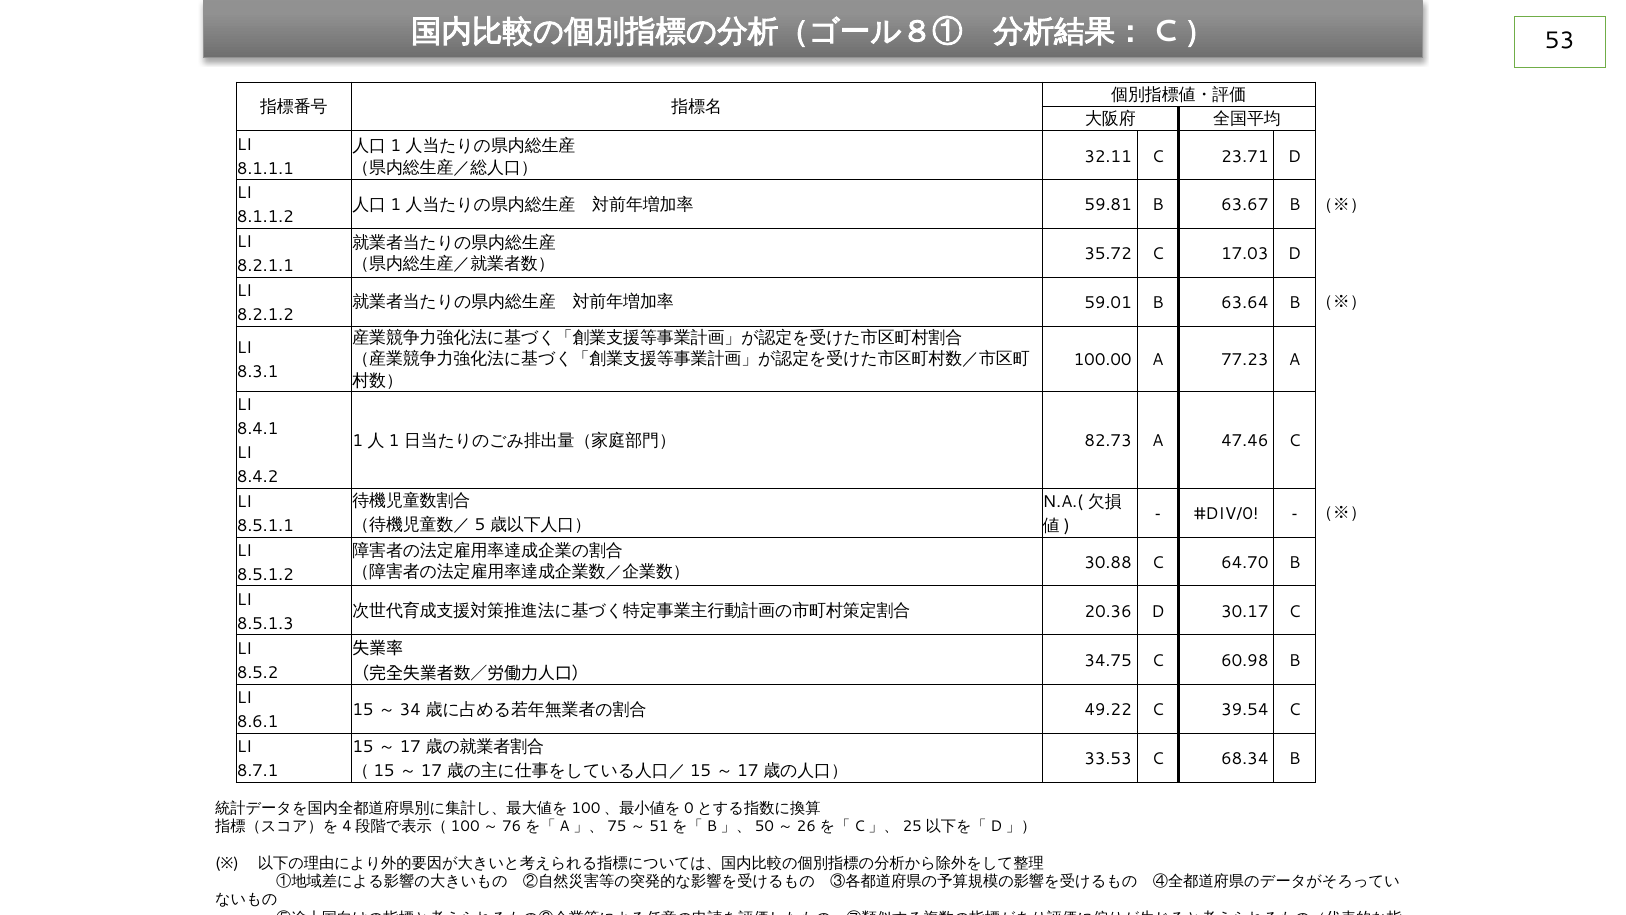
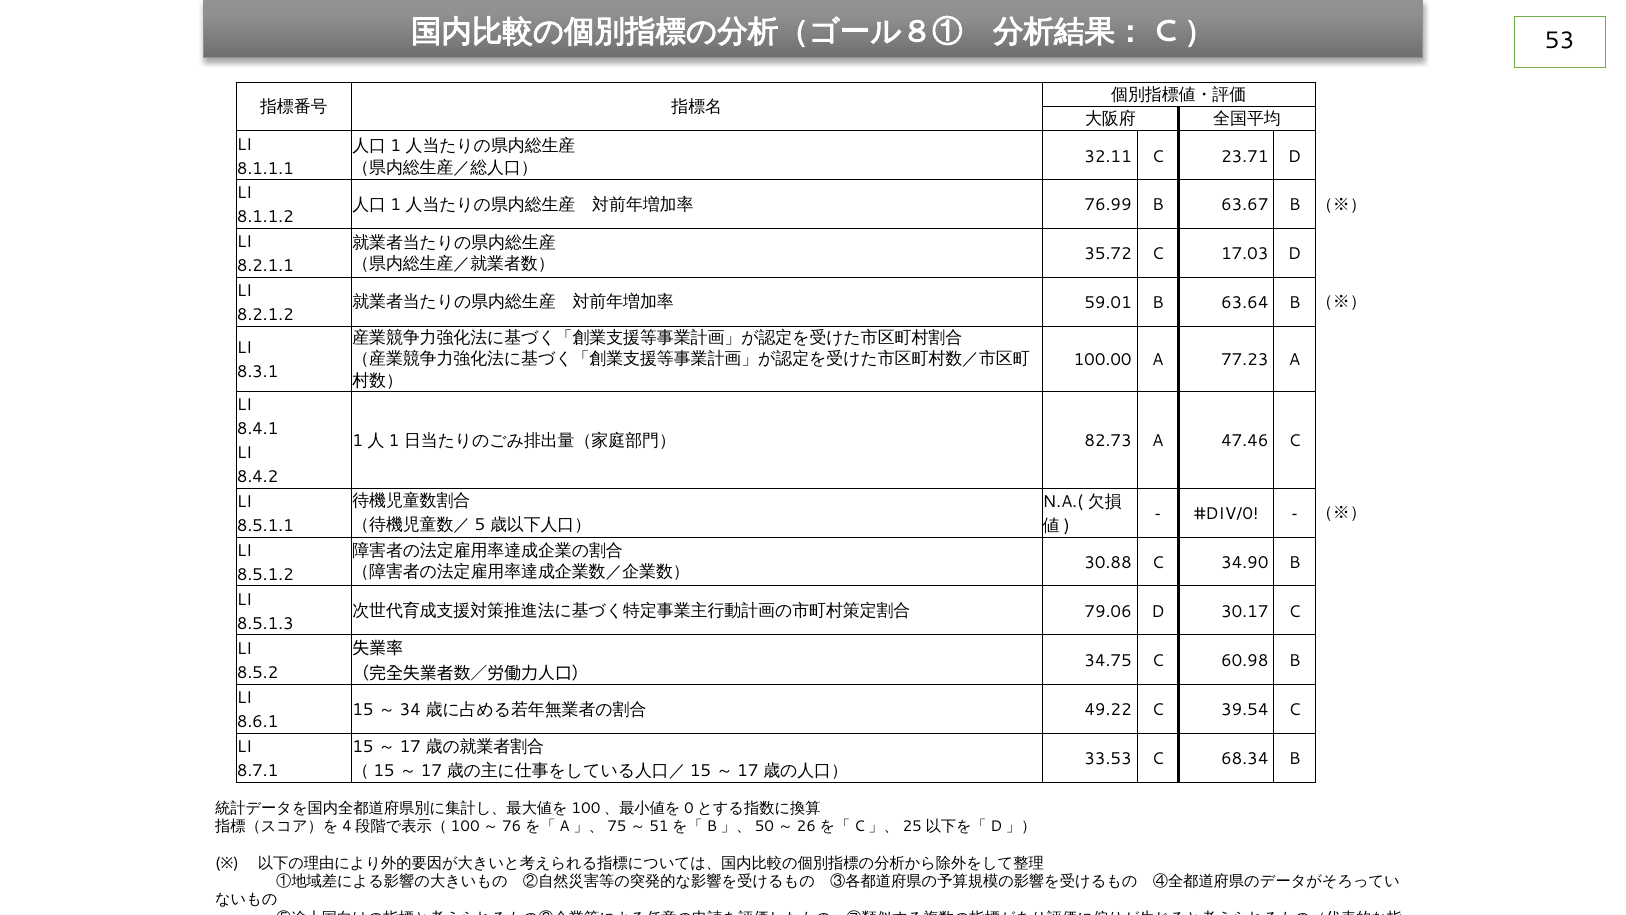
59.81: 59.81 -> 76.99 (1108, 205)
64.70: 64.70 -> 34.90 (1245, 562)
20.36: 20.36 -> 79.06 (1108, 611)
